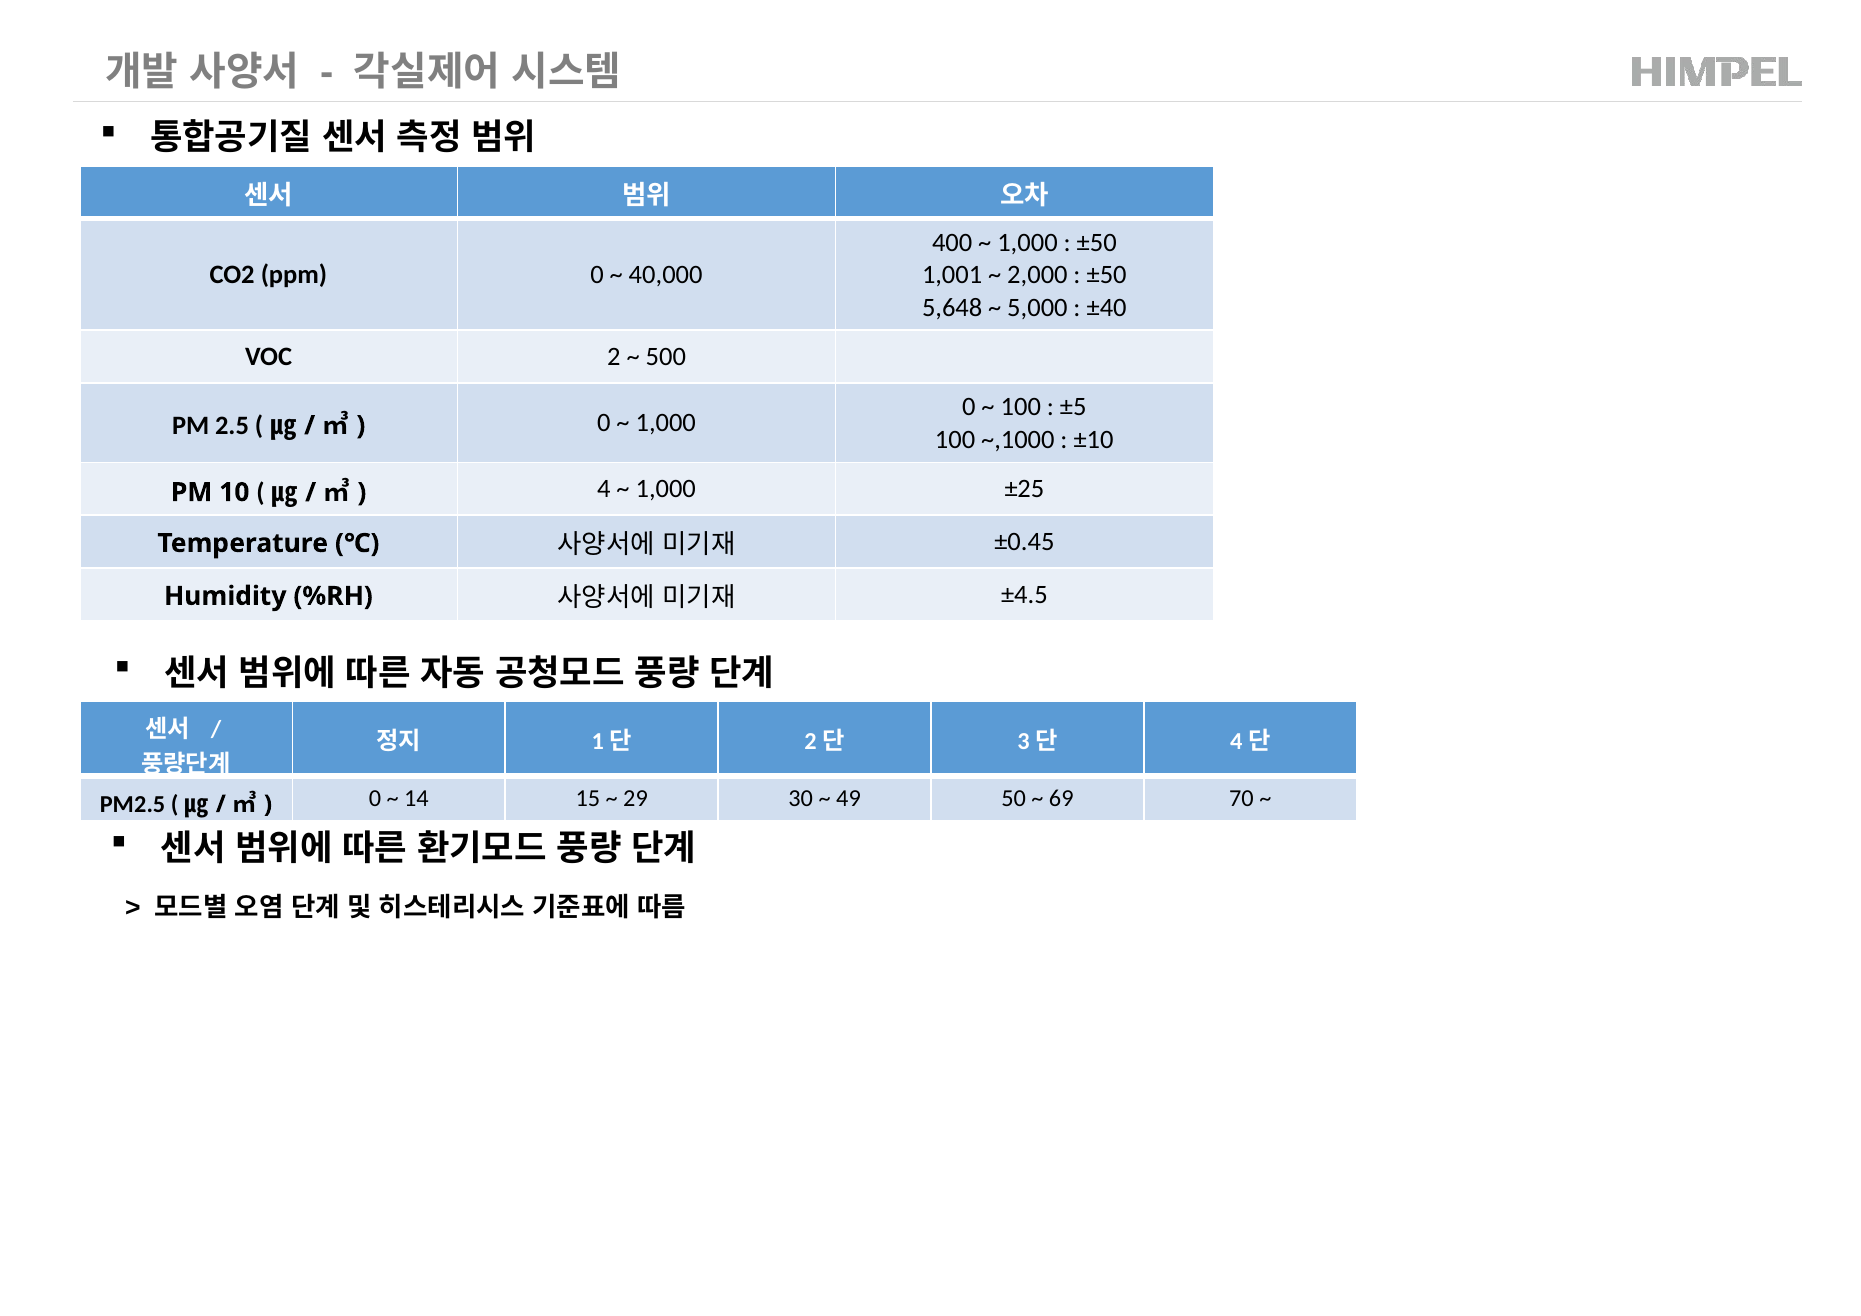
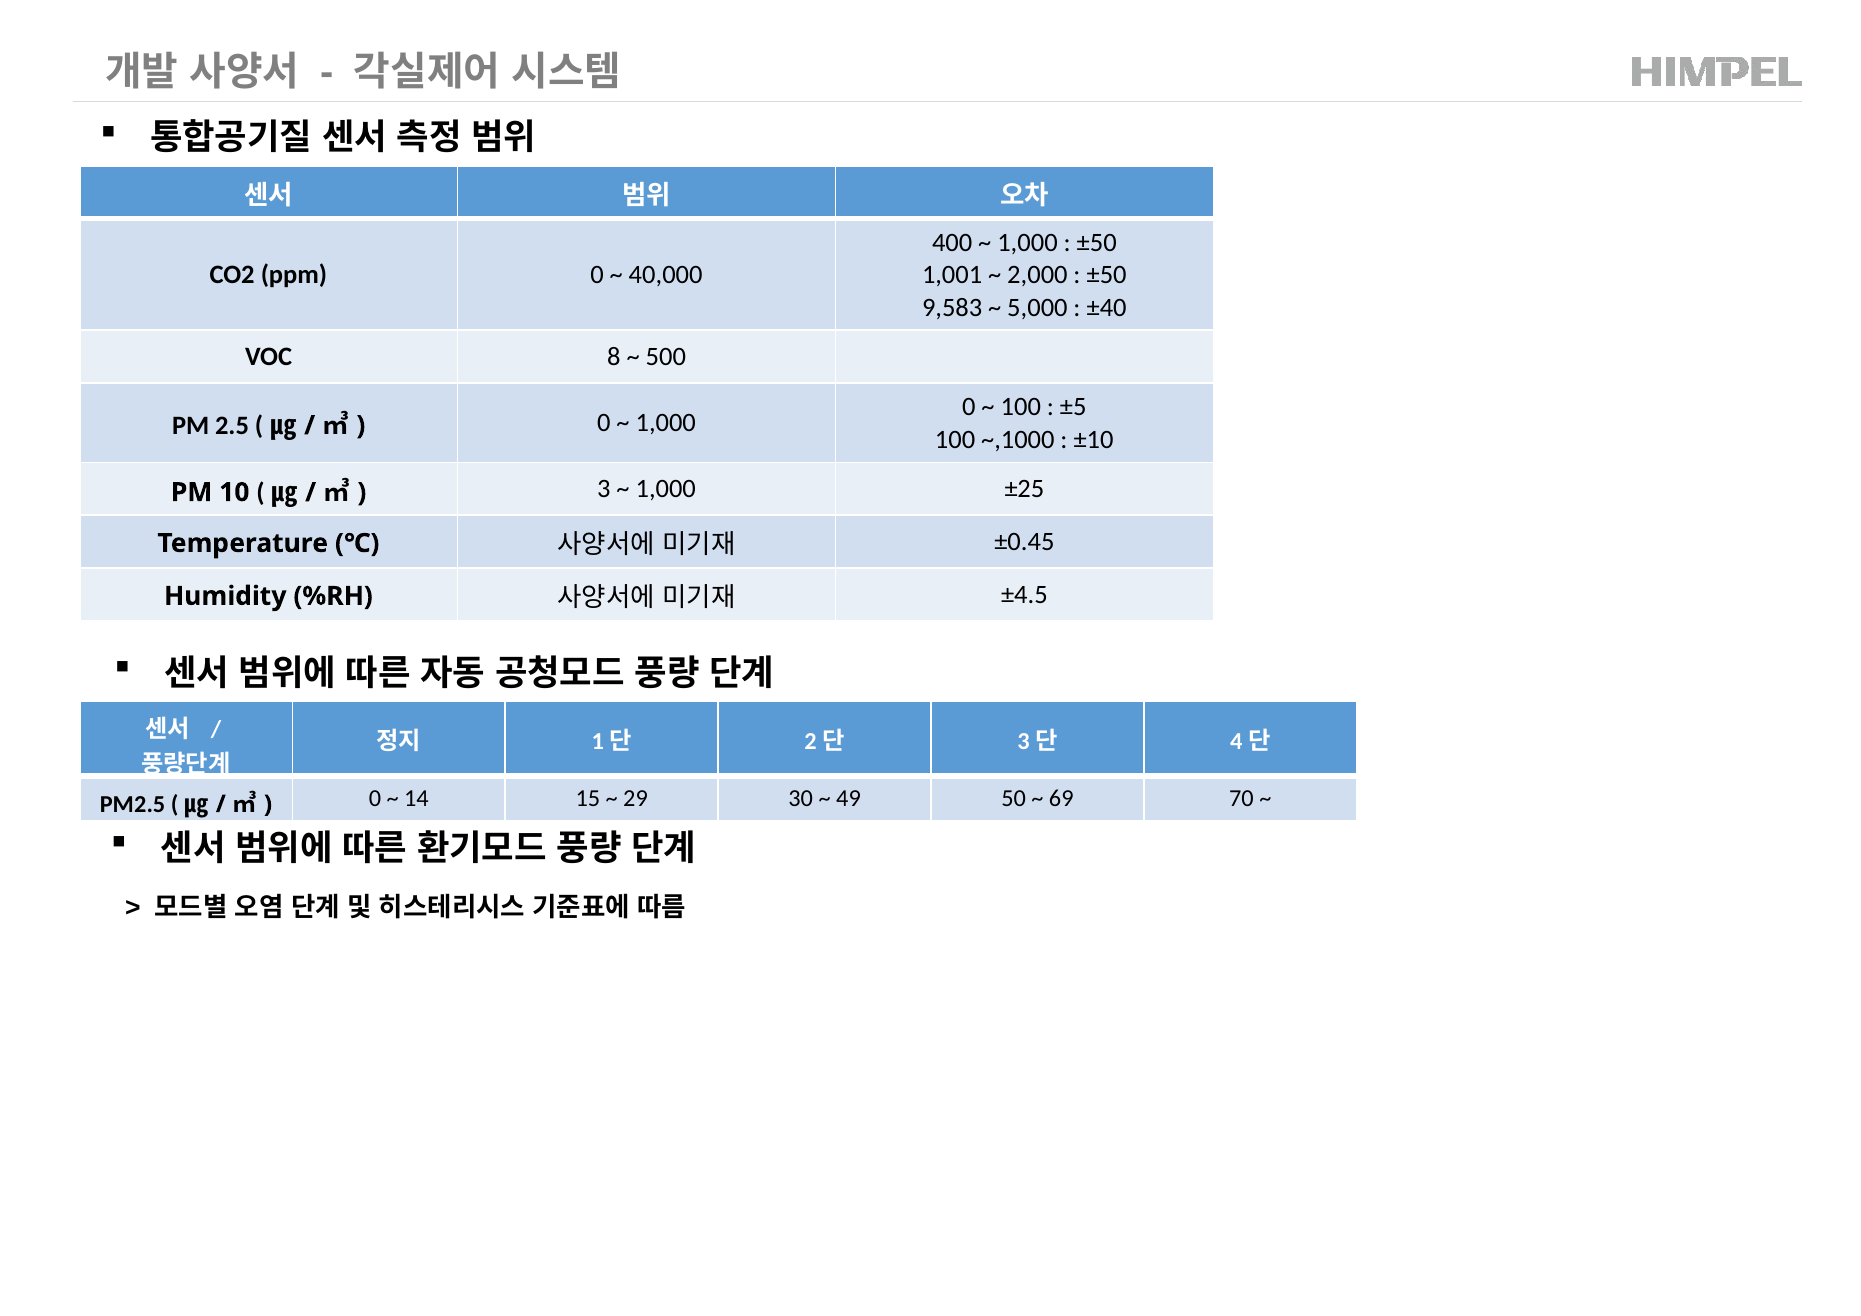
5,648: 5,648 -> 9,583 (952, 307)
2: 2 -> 8 (614, 357)
4: 4 -> 3 (604, 489)
